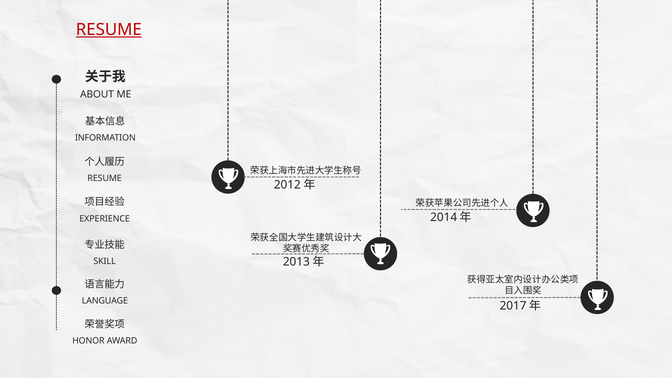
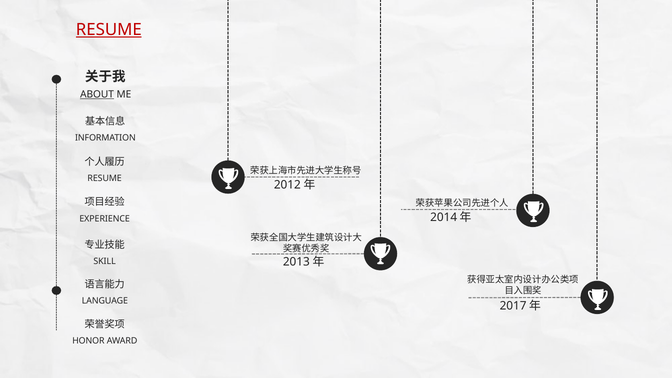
ABOUT underline: none -> present (97, 94)
